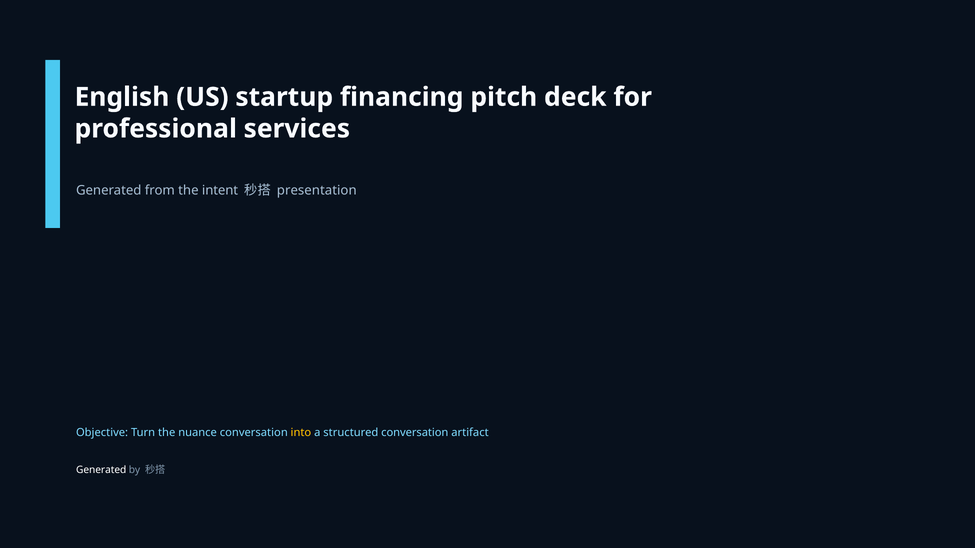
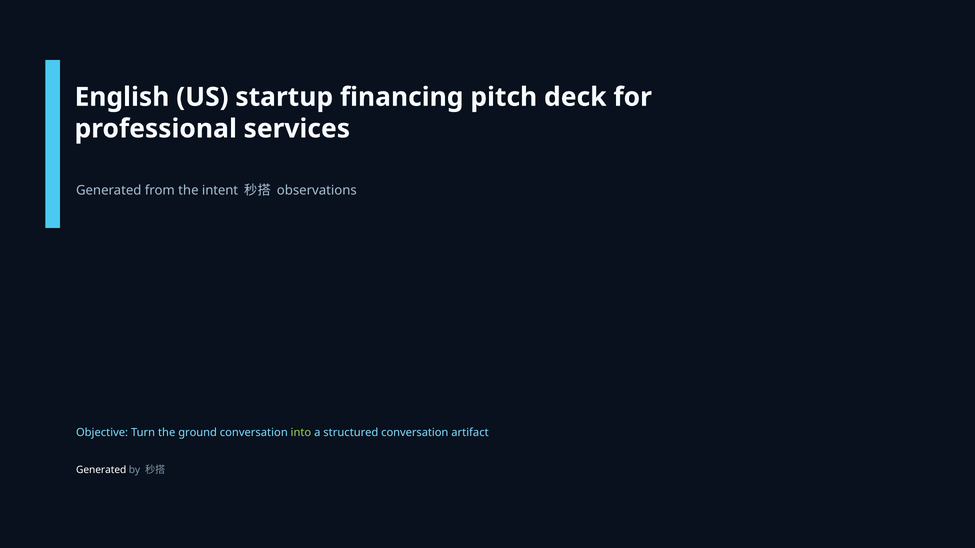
presentation: presentation -> observations (317, 190)
nuance: nuance -> ground (198, 433)
into colour: yellow -> light green (301, 433)
